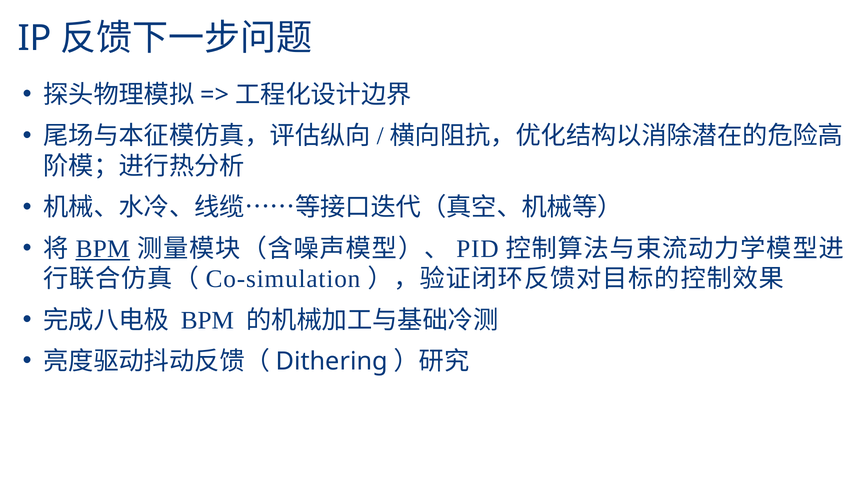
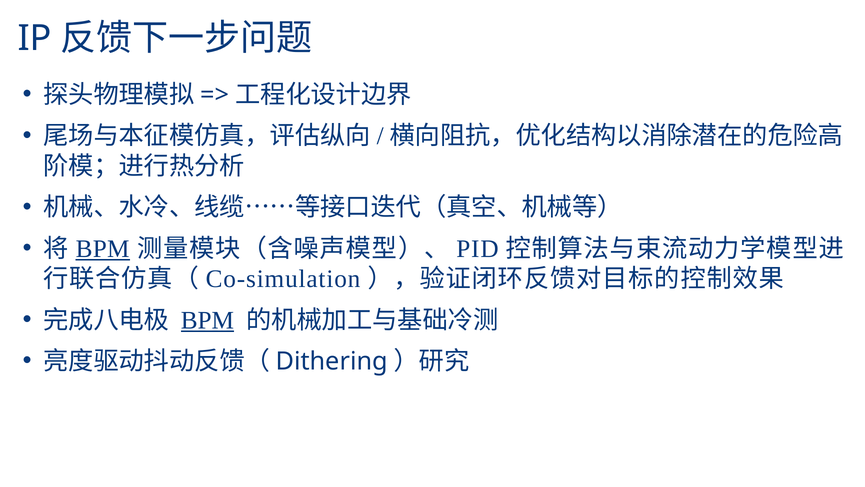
BPM underline: none -> present (207, 320)
